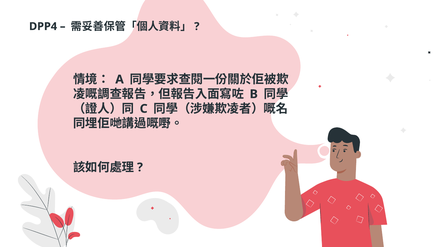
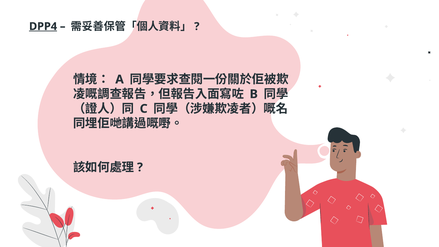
DPP4 underline: none -> present (43, 26)
